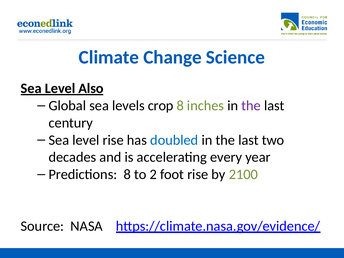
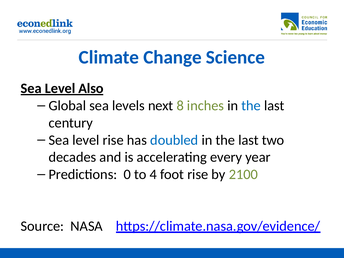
crop: crop -> next (161, 106)
the colour: purple -> blue (251, 106)
Predictions 8: 8 -> 0 (127, 174)
2: 2 -> 4 (153, 174)
